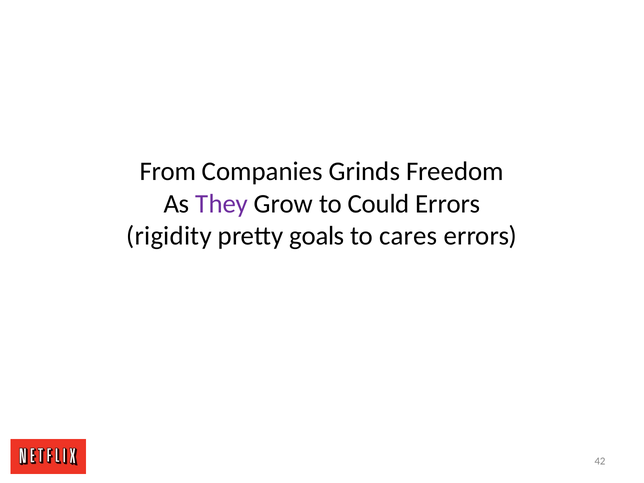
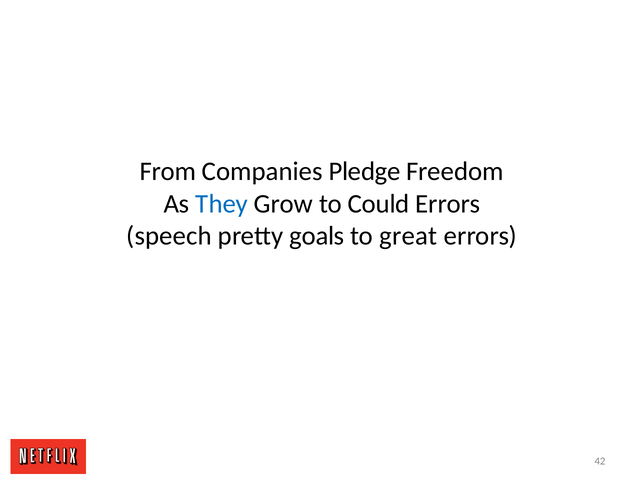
Grinds: Grinds -> Pledge (365, 171)
They colour: purple -> blue (222, 204)
rigidity: rigidity -> speech (169, 236)
cares: cares -> great (408, 236)
